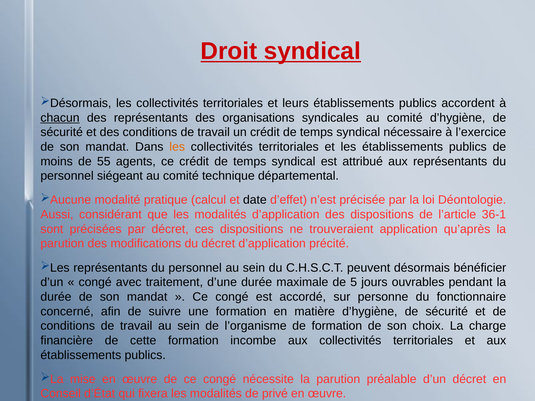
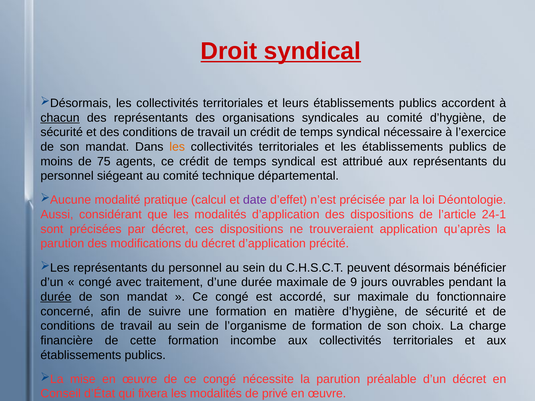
55: 55 -> 75 (104, 161)
date colour: black -> purple (255, 200)
36-1: 36-1 -> 24-1 (494, 215)
5: 5 -> 9 (354, 282)
durée underline: none -> present (56, 297)
sur personne: personne -> maximale (383, 297)
